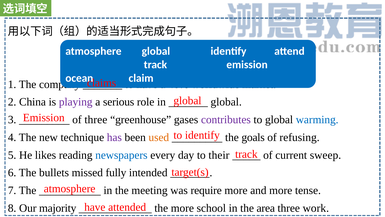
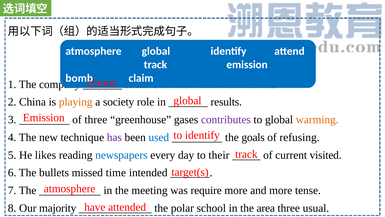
ocean: ocean -> bomb (79, 78)
playing colour: purple -> orange (76, 102)
serious: serious -> society (119, 102)
global: global -> results (226, 102)
warming colour: blue -> orange (317, 119)
used colour: orange -> blue (159, 137)
sweep: sweep -> visited (326, 155)
fully: fully -> time (116, 172)
the more: more -> polar (182, 208)
work: work -> usual (316, 208)
